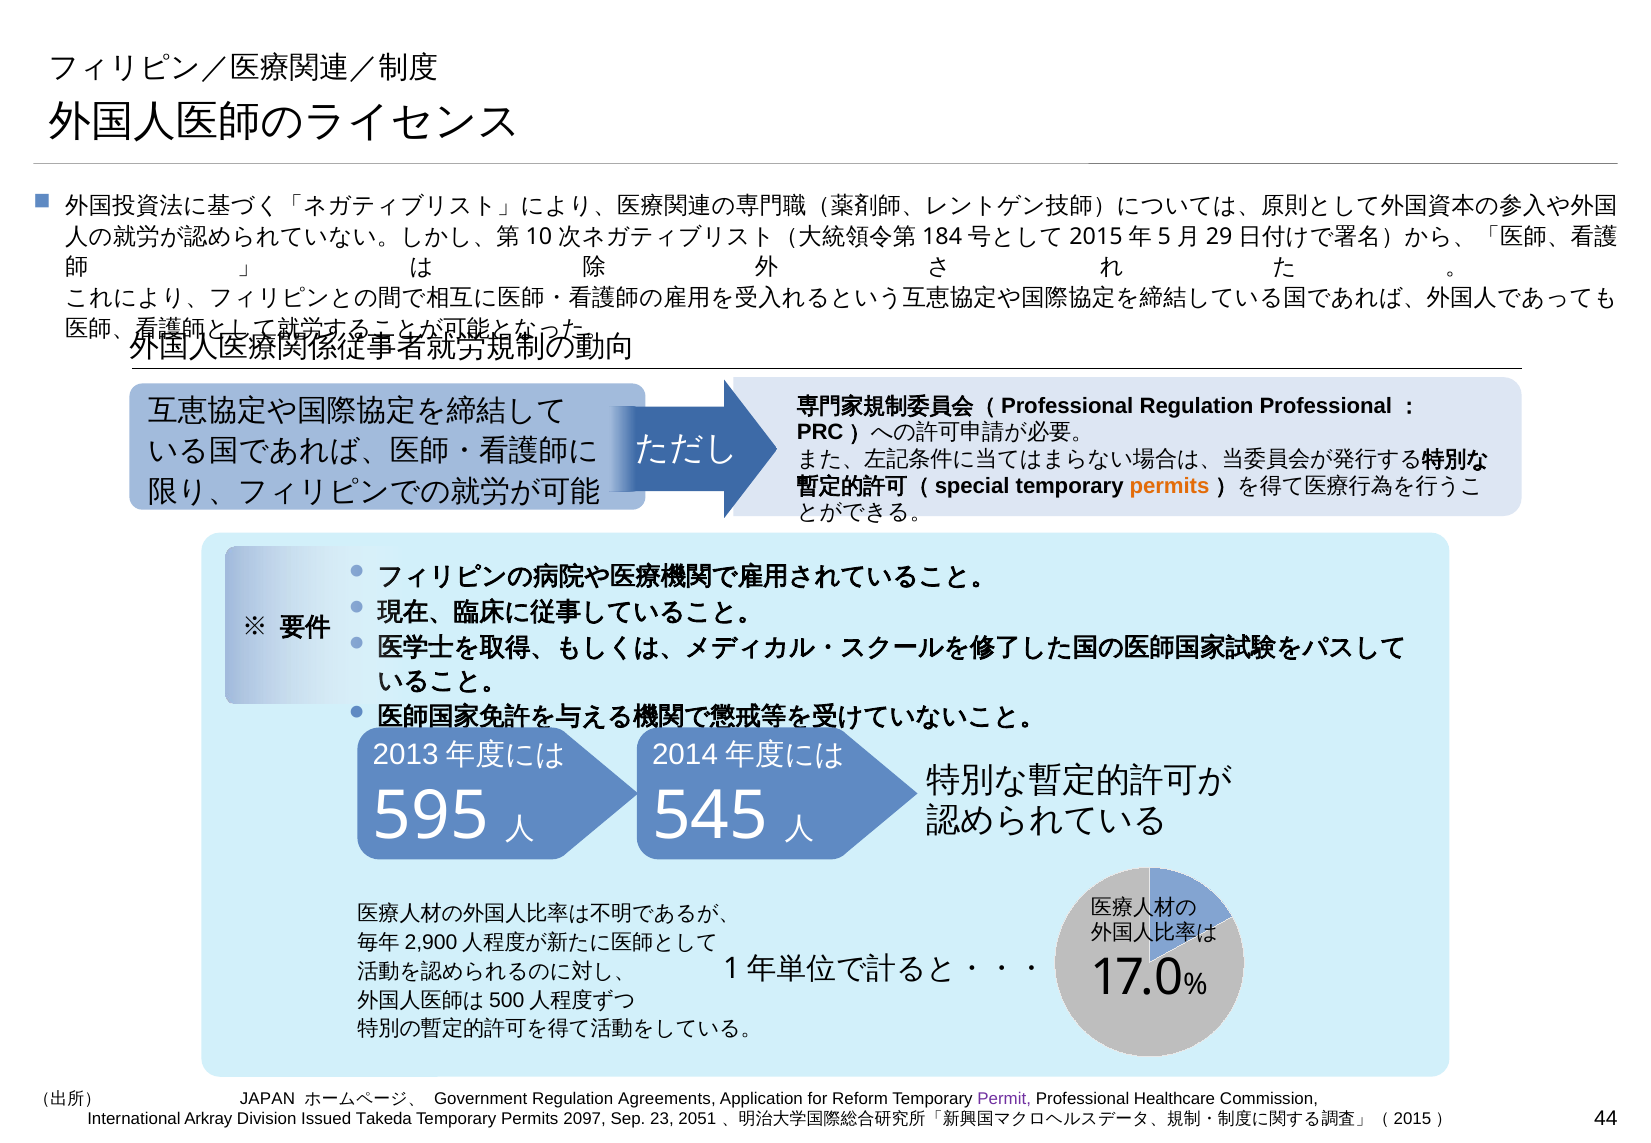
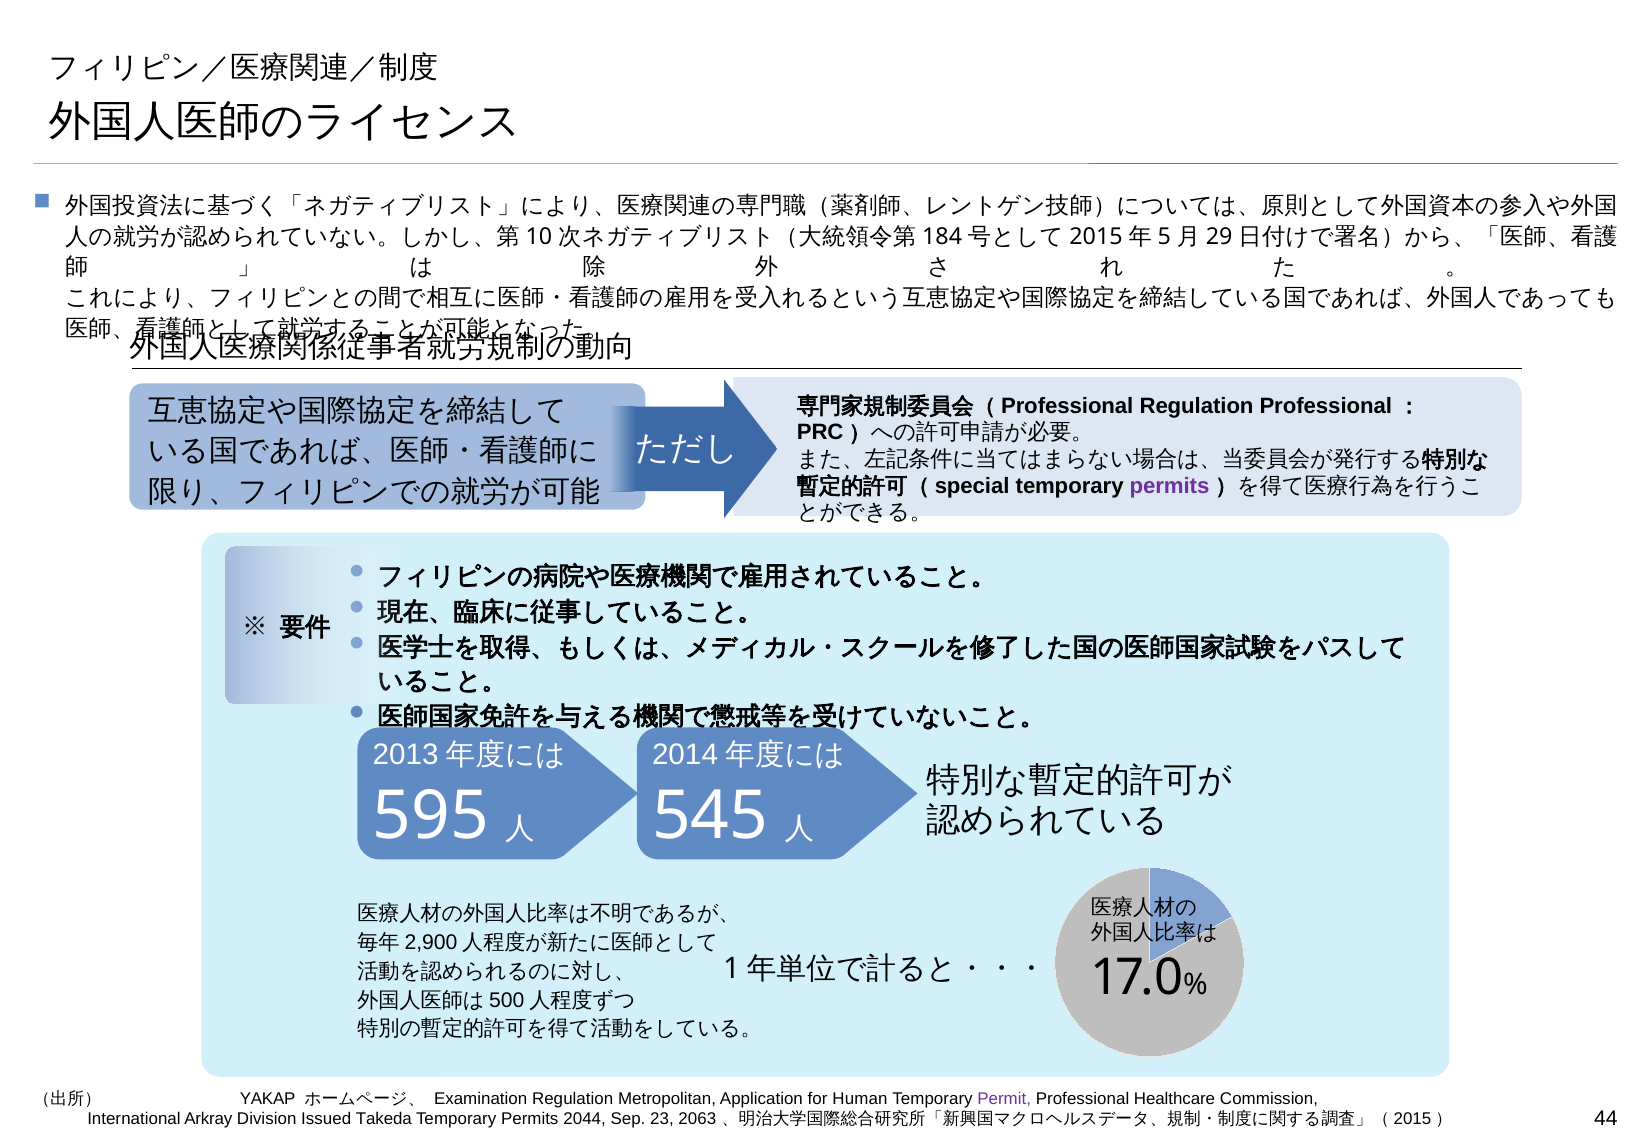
permits colour: orange -> purple (1169, 486)
JAPAN: JAPAN -> YAKAP (268, 1099)
Government: Government -> Examination (481, 1099)
Agreements: Agreements -> Metropolitan (667, 1099)
Reform: Reform -> Human (860, 1099)
2097: 2097 -> 2044 (585, 1119)
2051: 2051 -> 2063 (697, 1119)
